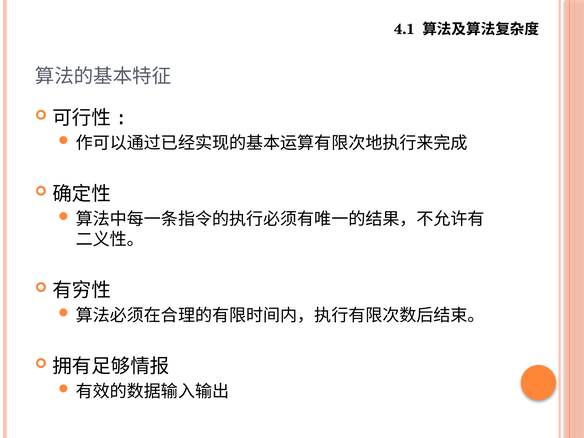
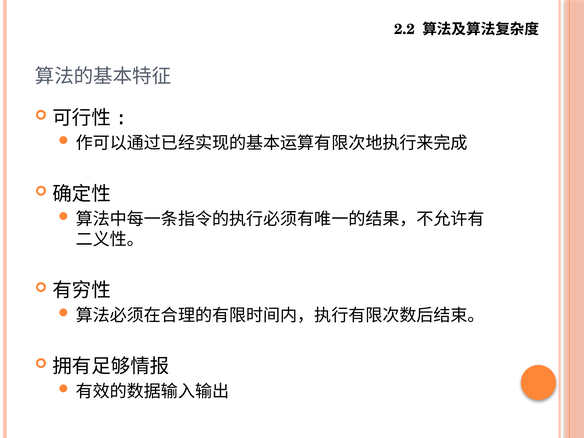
4.1: 4.1 -> 2.2 (405, 29)
